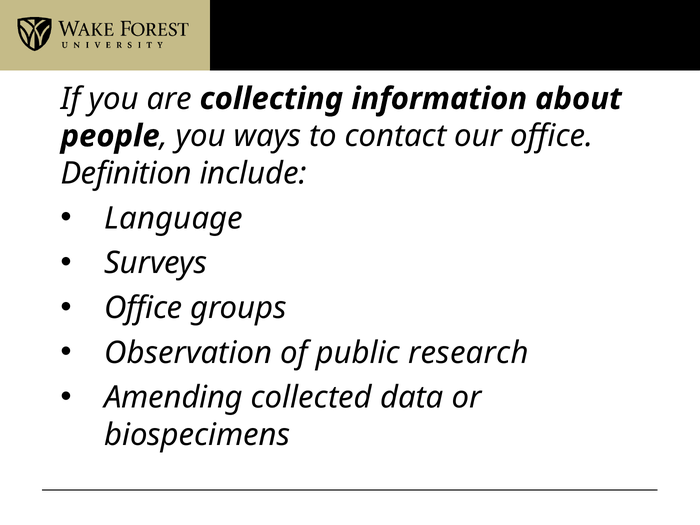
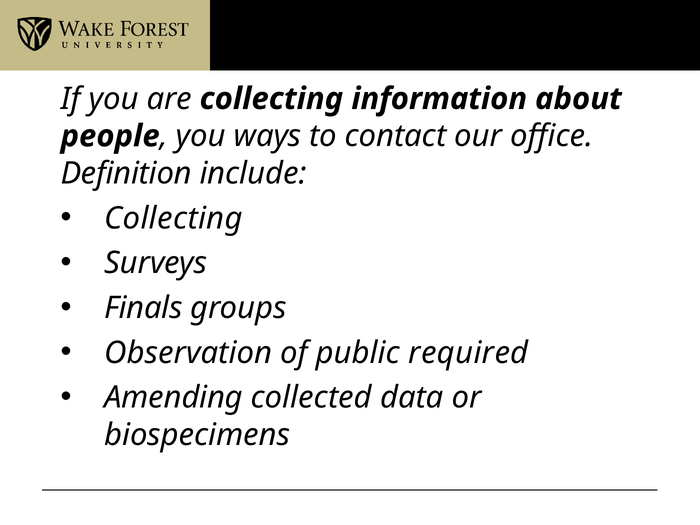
Language: Language -> Collecting (174, 218)
Office: Office -> Finals (143, 308)
research: research -> required (468, 353)
